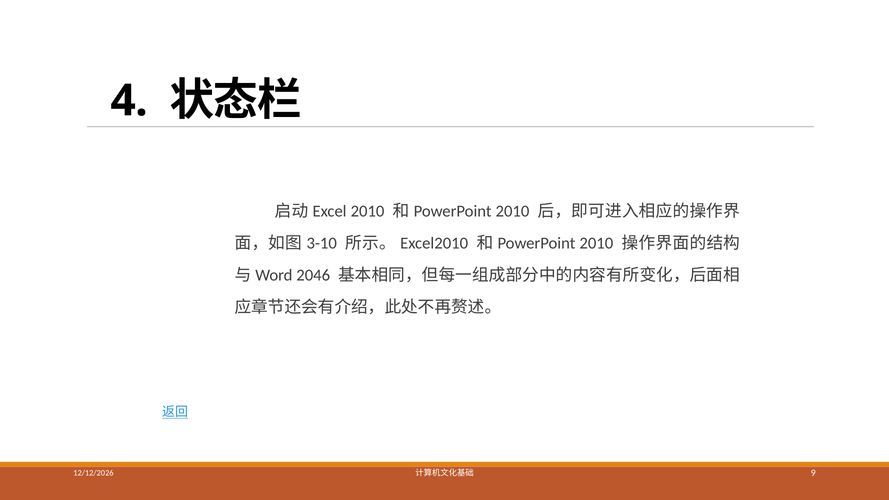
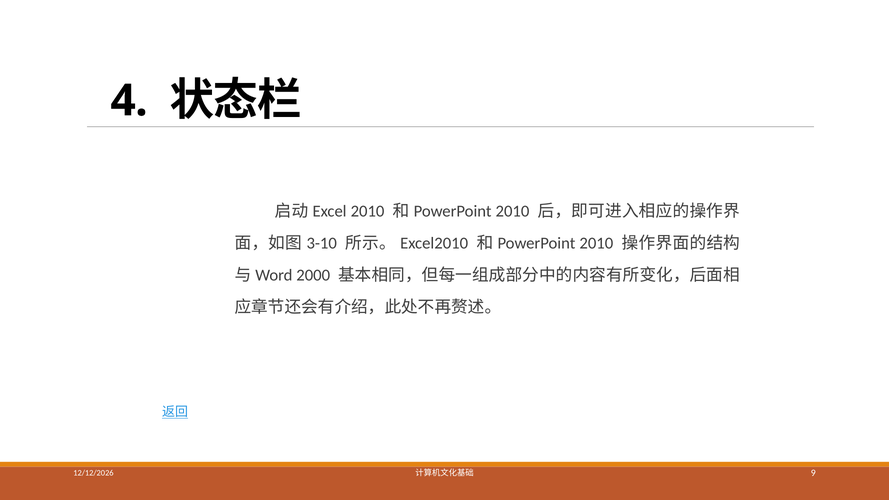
2046: 2046 -> 2000 (313, 275)
